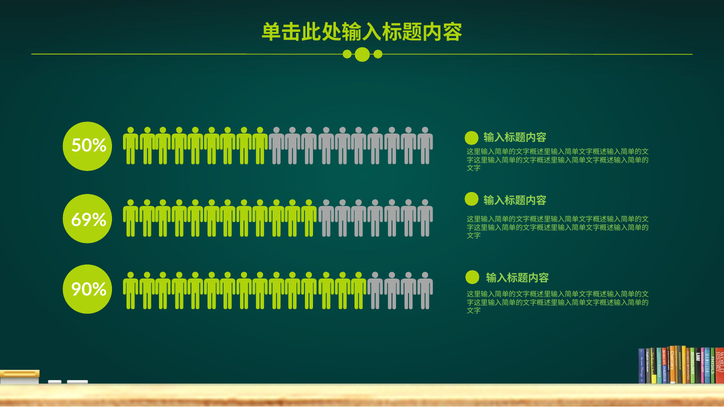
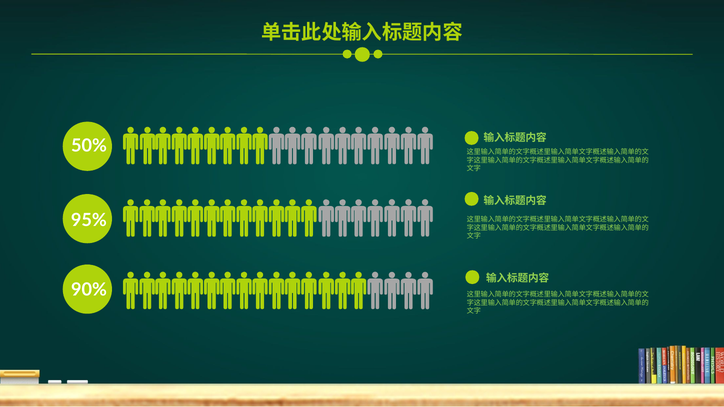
69%: 69% -> 95% (89, 221)
